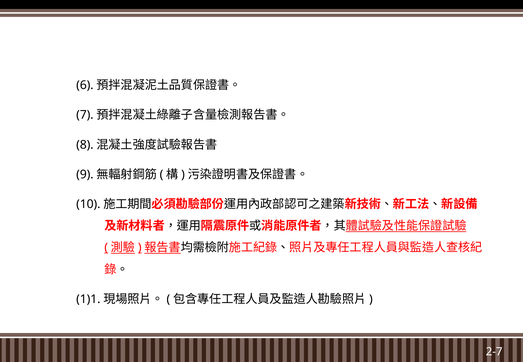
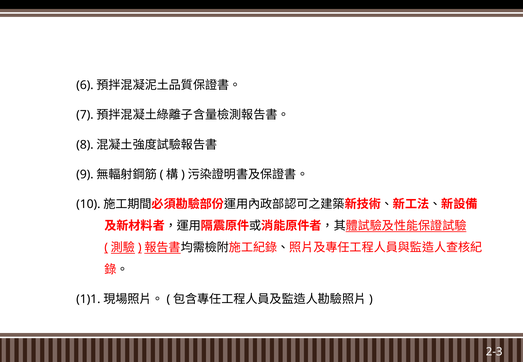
2-7: 2-7 -> 2-3 (494, 352)
